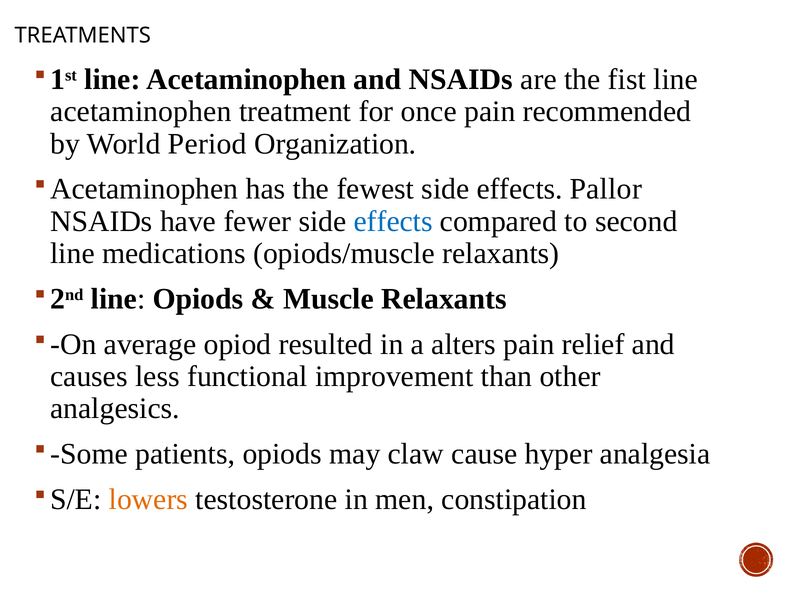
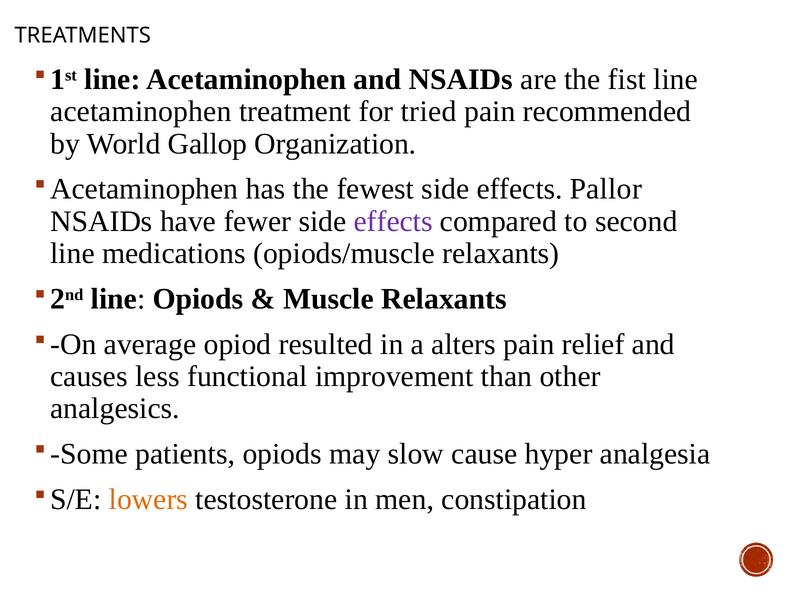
once: once -> tried (429, 112)
Period: Period -> Gallop (208, 144)
effects colour: blue -> purple (393, 221)
claw: claw -> slow (416, 454)
